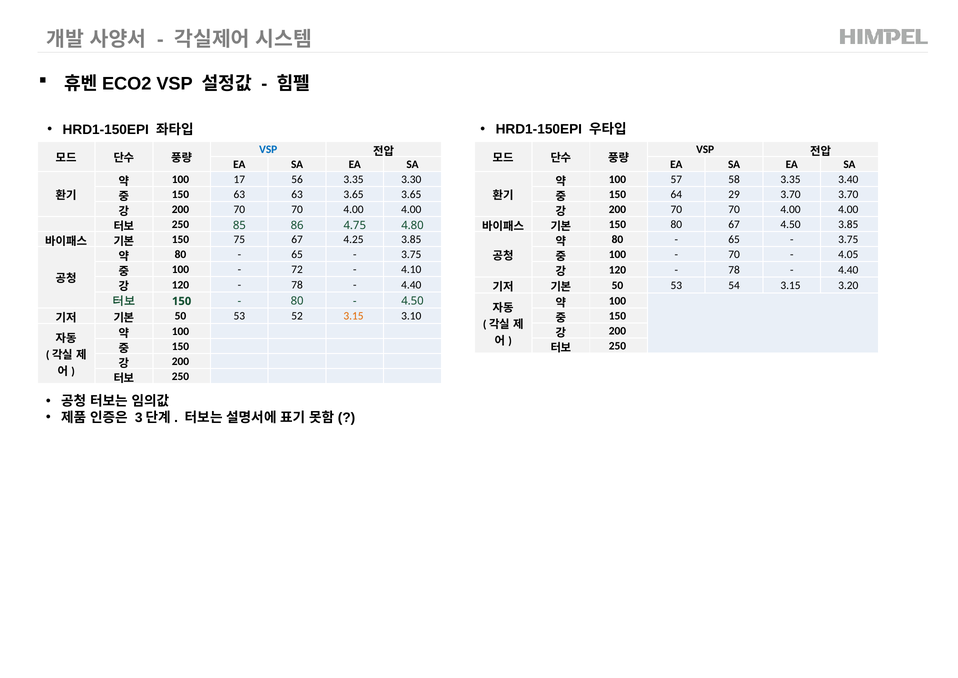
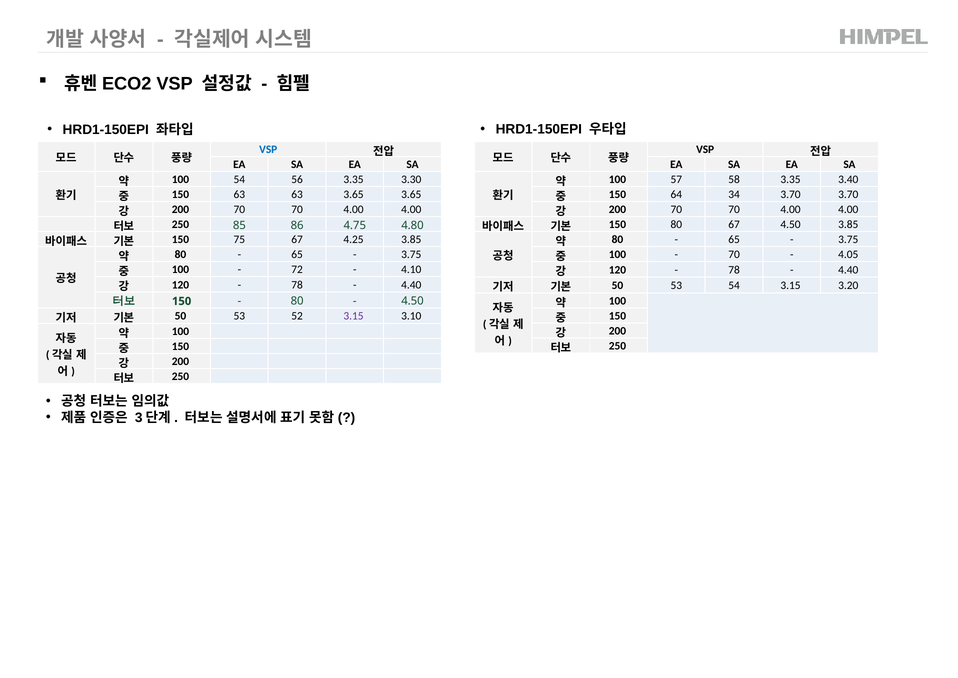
100 17: 17 -> 54 (239, 179)
29: 29 -> 34 (734, 194)
3.15 colour: orange -> purple (354, 316)
